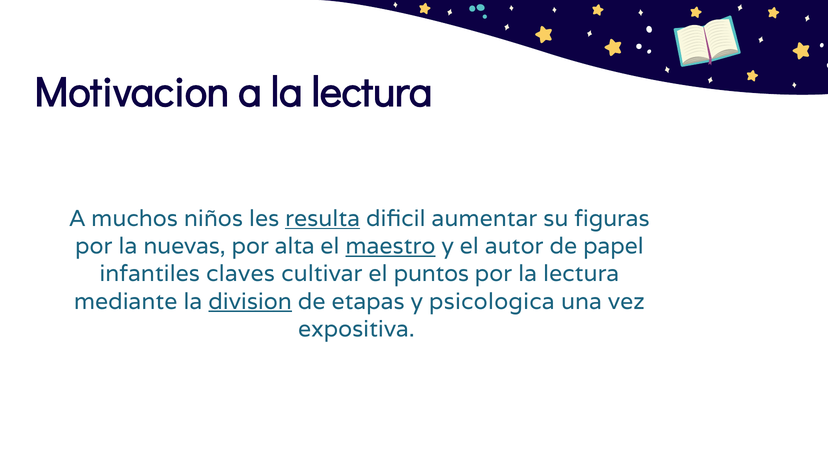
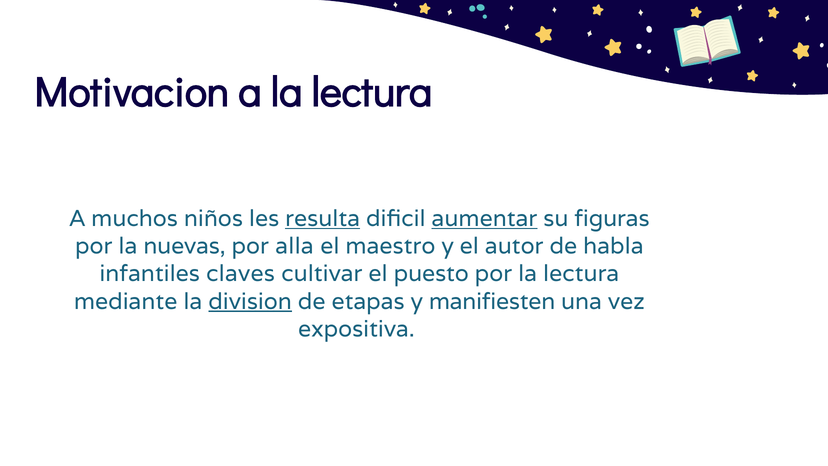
aumentar underline: none -> present (484, 219)
alta: alta -> alla (295, 246)
maestro underline: present -> none (390, 246)
papel: papel -> habla (613, 246)
puntos: puntos -> puesto (431, 274)
psicologica: psicologica -> manifiesten (492, 301)
